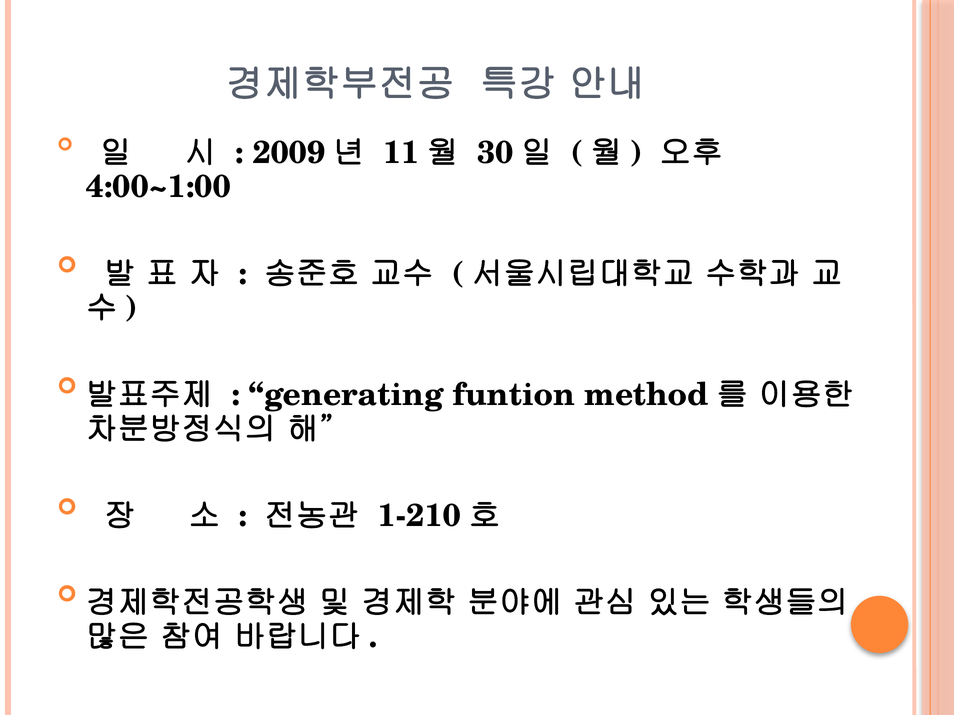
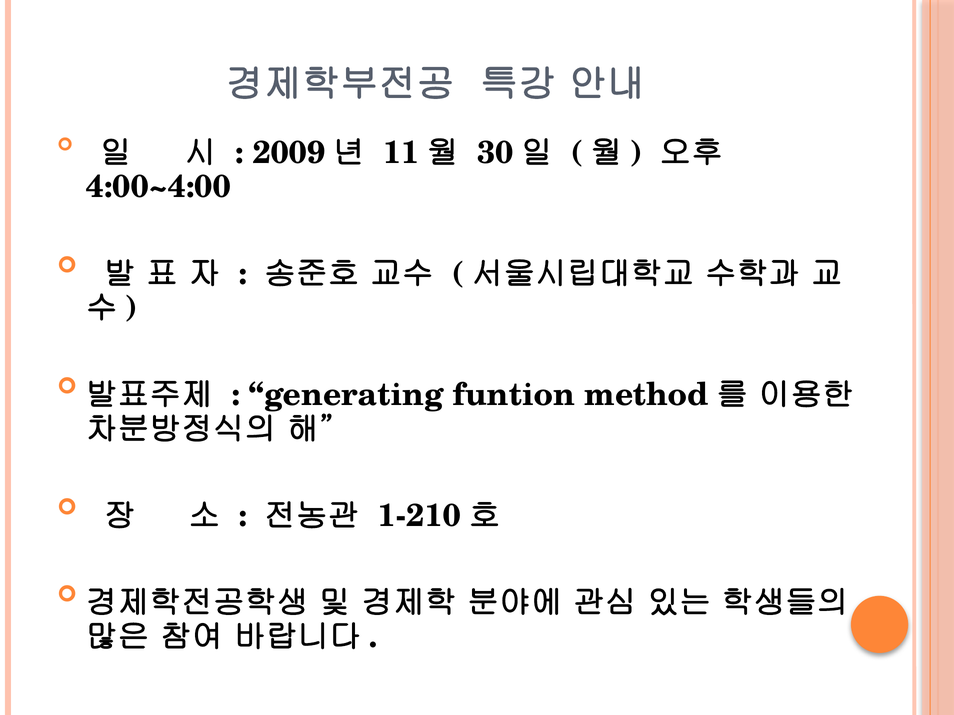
4:00~1:00: 4:00~1:00 -> 4:00~4:00 (158, 187)
